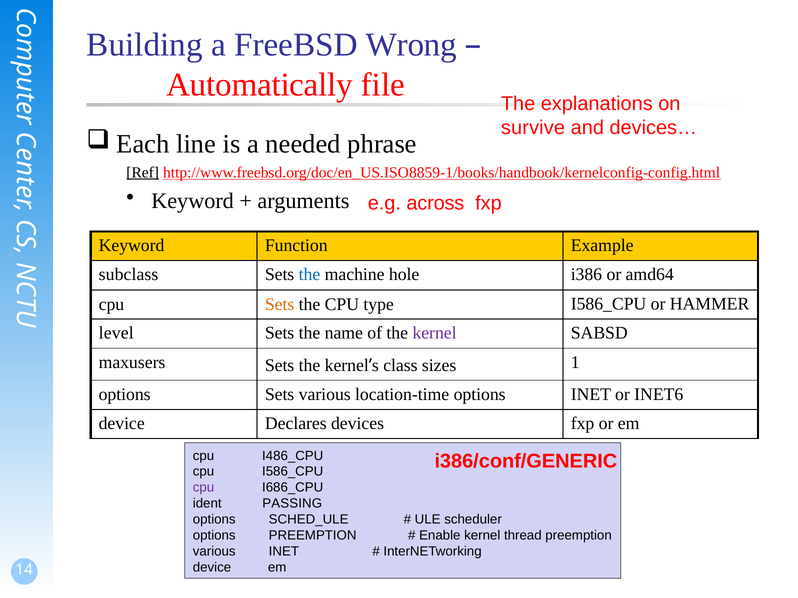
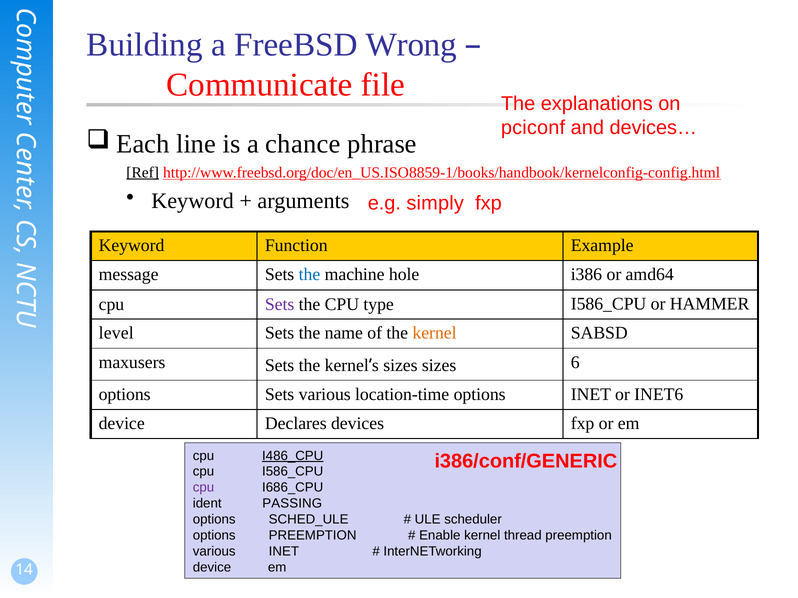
Automatically: Automatically -> Communicate (259, 85)
survive: survive -> pciconf (533, 128)
needed: needed -> chance (303, 144)
across: across -> simply (435, 203)
subclass: subclass -> message (129, 275)
Sets colour: orange -> purple (280, 305)
kernel colour: purple -> orange (435, 333)
class: class -> sizes (400, 366)
1: 1 -> 6 (575, 362)
I486_CPU underline: none -> present (293, 456)
